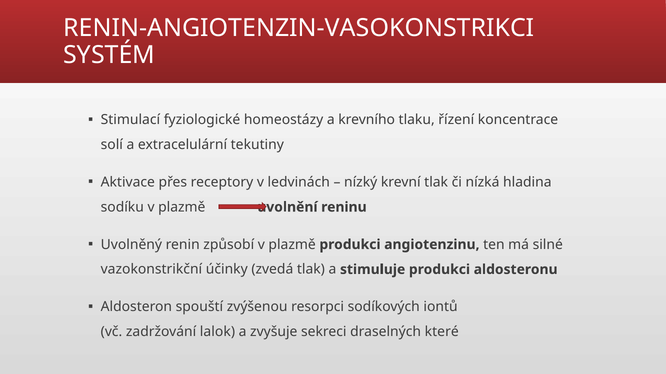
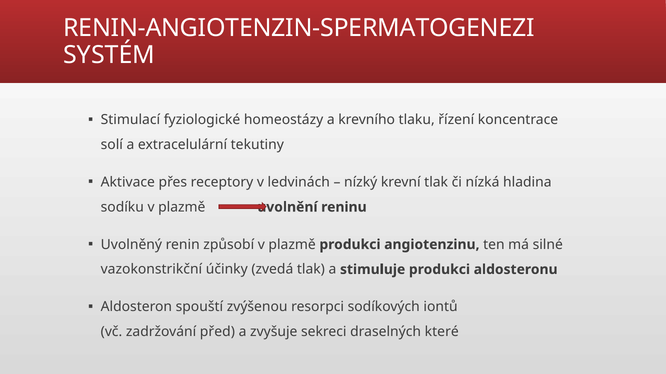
RENIN-ANGIOTENZIN-VASOKONSTRIKCI: RENIN-ANGIOTENZIN-VASOKONSTRIKCI -> RENIN-ANGIOTENZIN-SPERMATOGENEZI (299, 28)
lalok: lalok -> před (217, 332)
